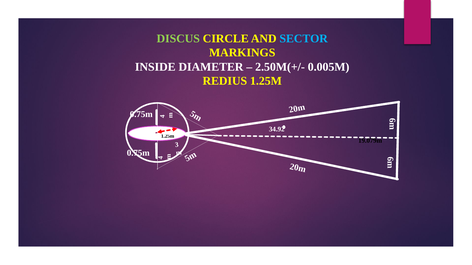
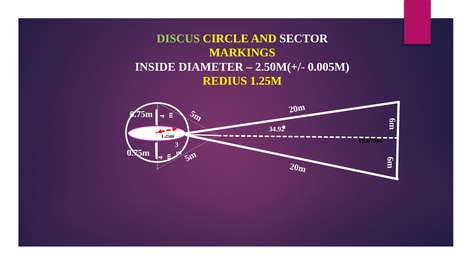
SECTOR colour: light blue -> white (304, 39)
